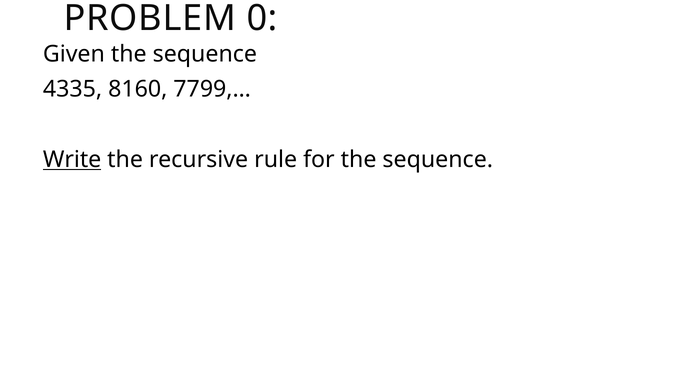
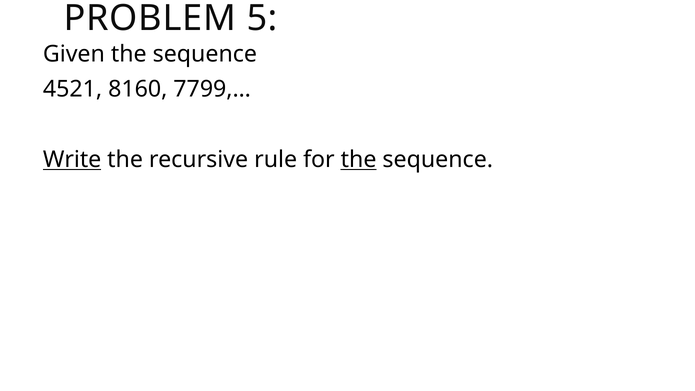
0: 0 -> 5 (262, 18)
4335: 4335 -> 4521 (73, 89)
the underline: none -> present (359, 159)
